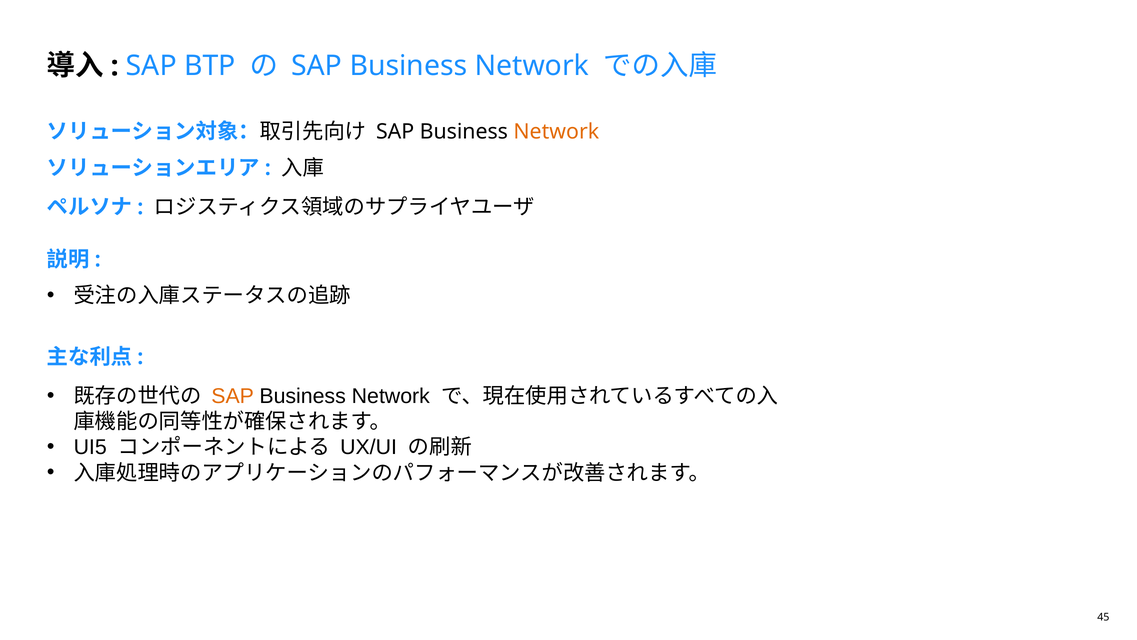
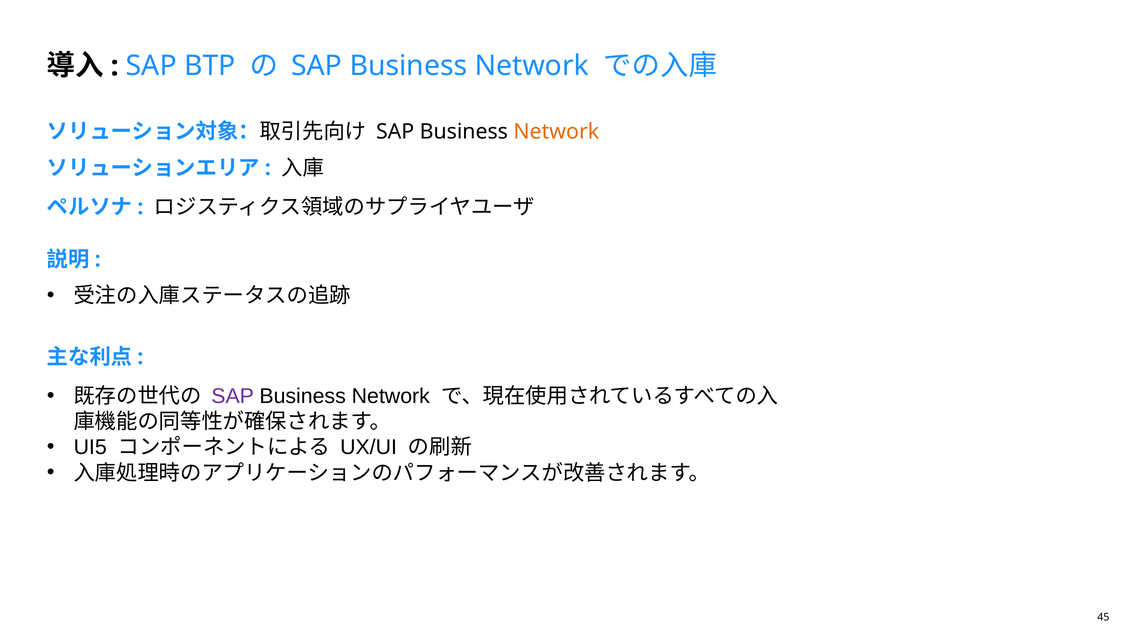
SAP colour: orange -> purple (233, 396)
